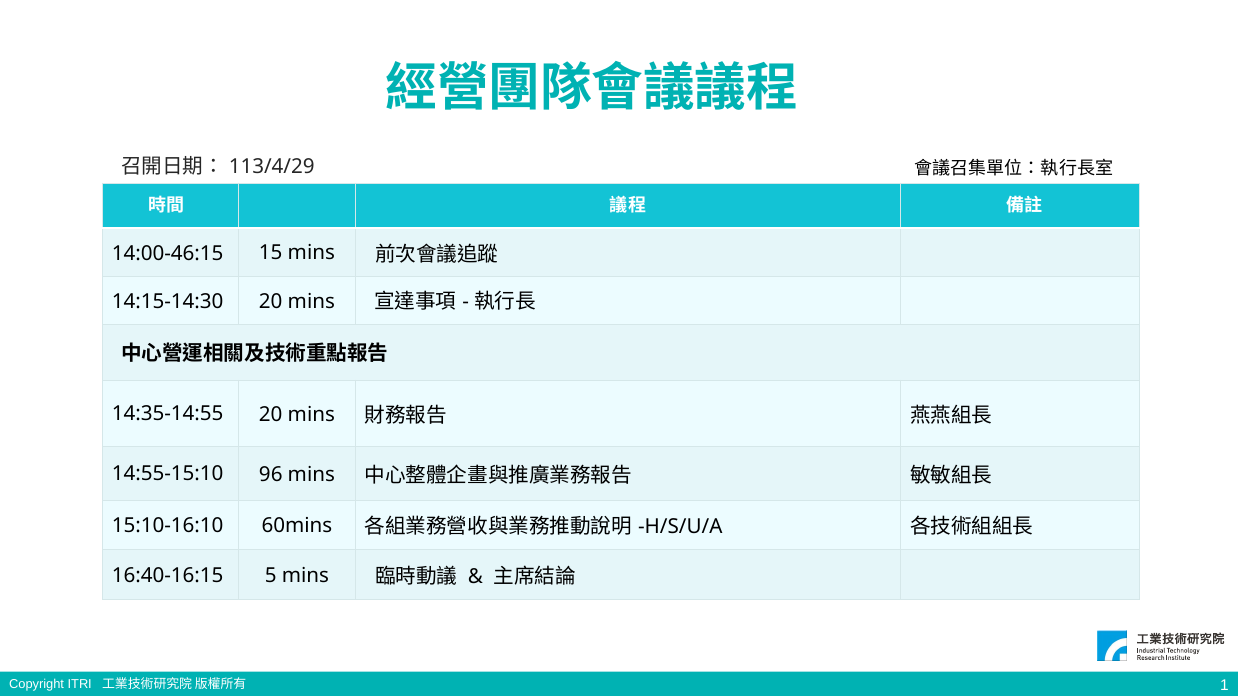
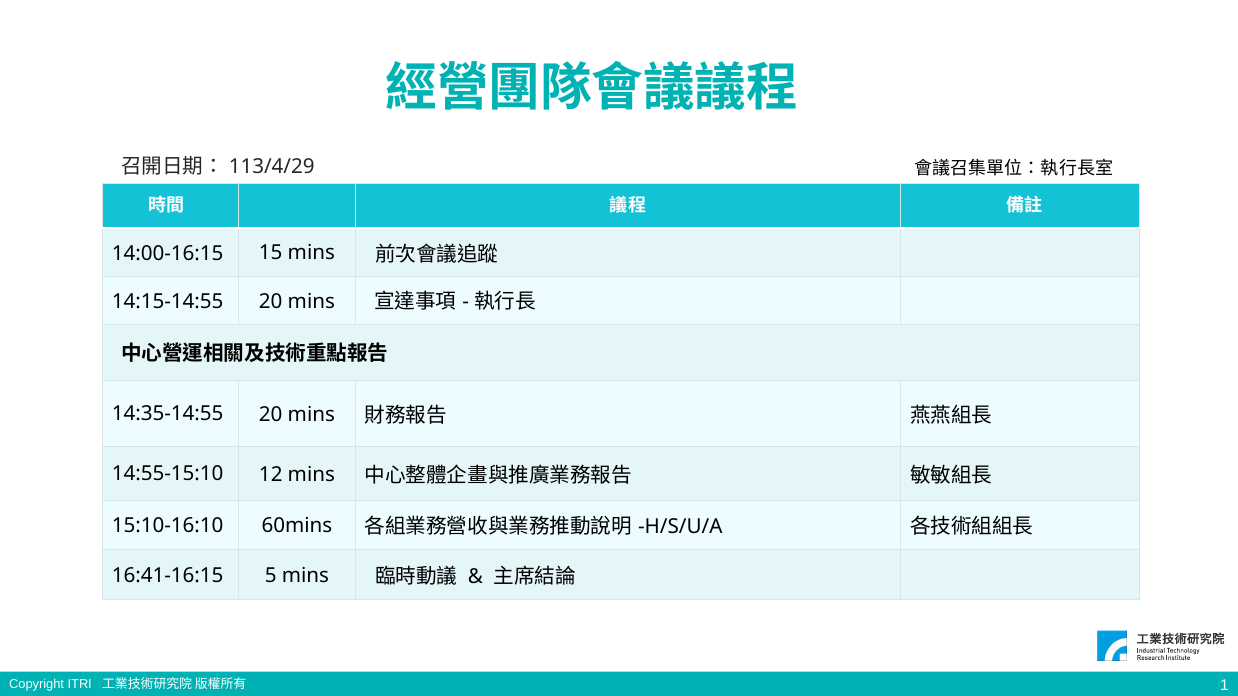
14:00-46:15: 14:00-46:15 -> 14:00-16:15 (168, 254)
14:15-14:30: 14:15-14:30 -> 14:15-14:55 (168, 302)
96: 96 -> 12 (271, 475)
16:40-16:15: 16:40-16:15 -> 16:41-16:15 (168, 576)
